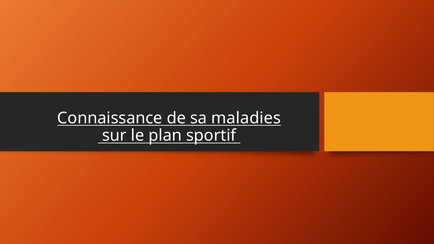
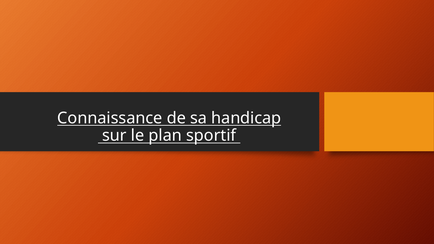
maladies: maladies -> handicap (246, 118)
